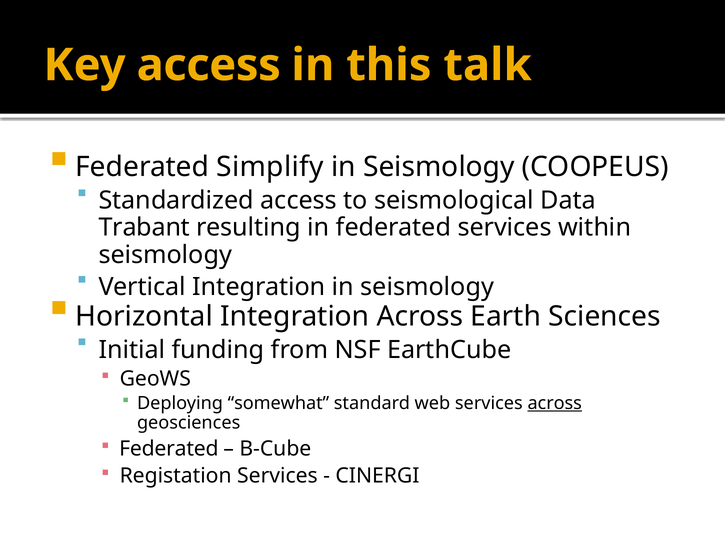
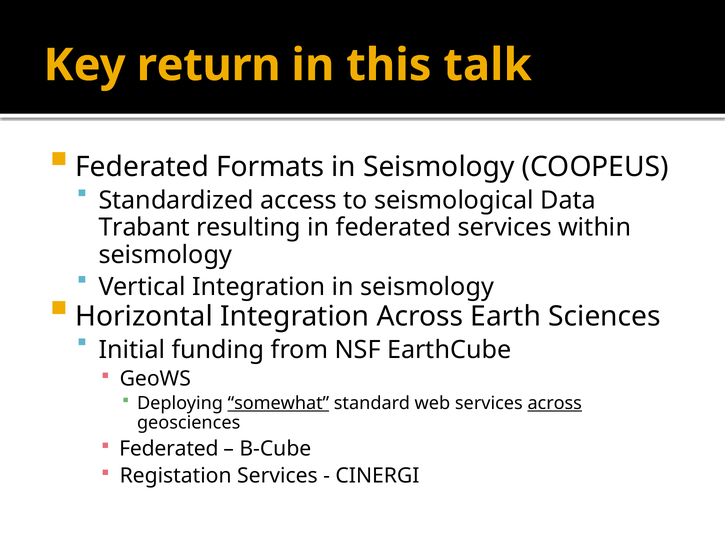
Key access: access -> return (209, 65)
Simplify: Simplify -> Formats (270, 167)
somewhat underline: none -> present (278, 403)
